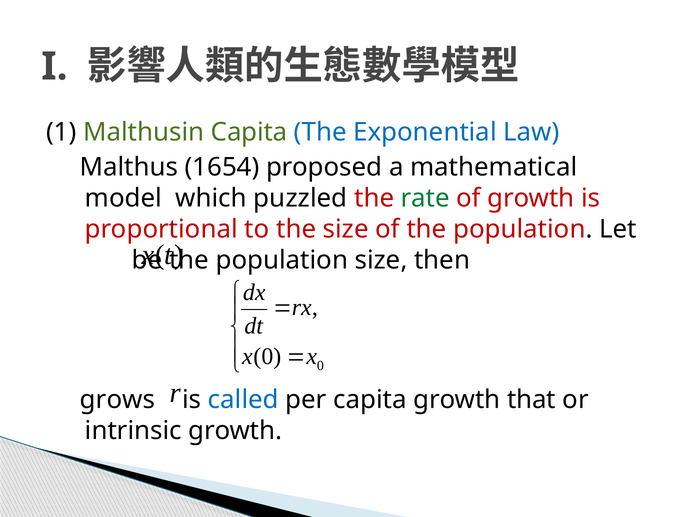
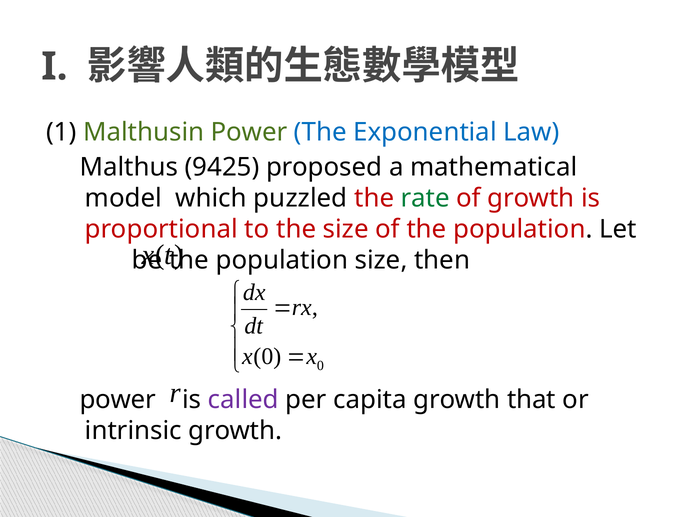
Malthusin Capita: Capita -> Power (249, 133)
1654: 1654 -> 9425 (222, 167)
grows: grows -> power (118, 400)
called colour: blue -> purple (243, 400)
